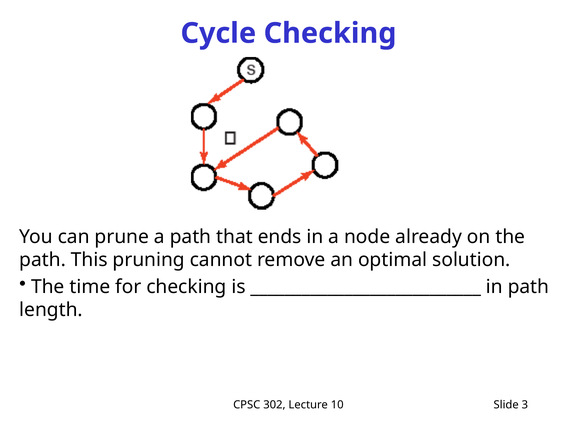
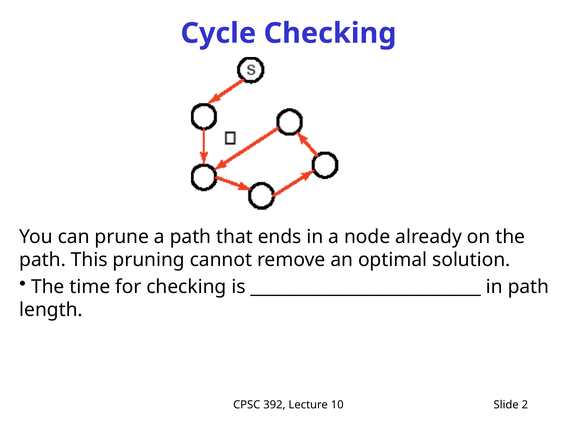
302: 302 -> 392 (274, 405)
3: 3 -> 2 (525, 405)
